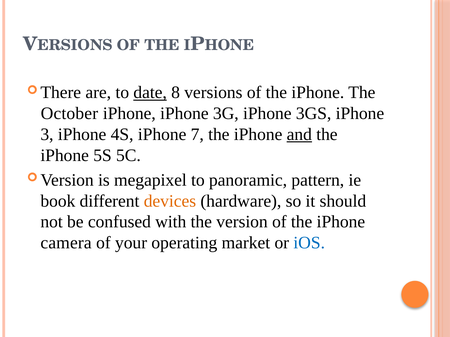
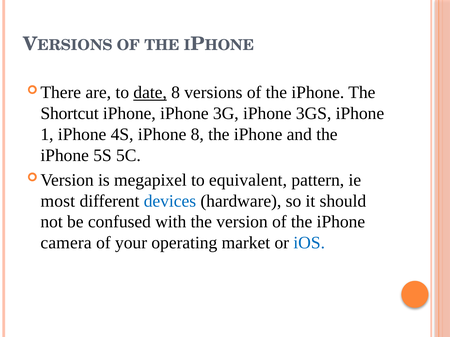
October: October -> Shortcut (70, 114)
3: 3 -> 1 (47, 135)
iPhone 7: 7 -> 8 (197, 135)
and underline: present -> none (299, 135)
panoramic: panoramic -> equivalent (248, 180)
book: book -> most (58, 201)
devices colour: orange -> blue (170, 201)
